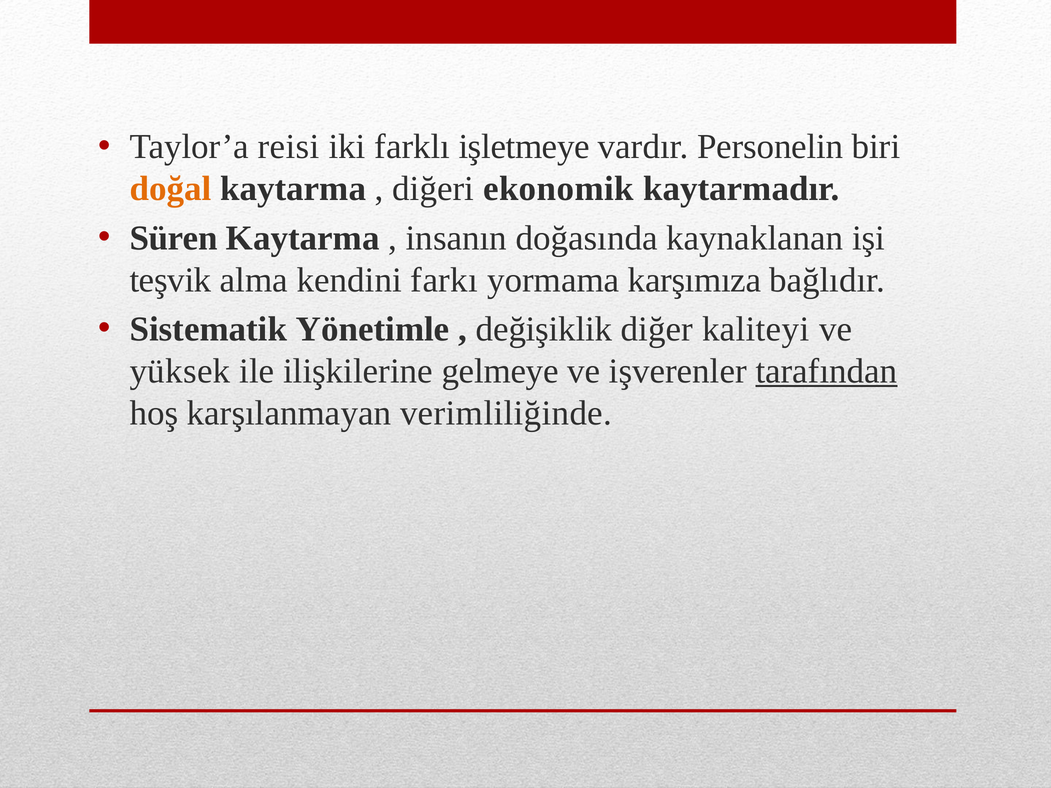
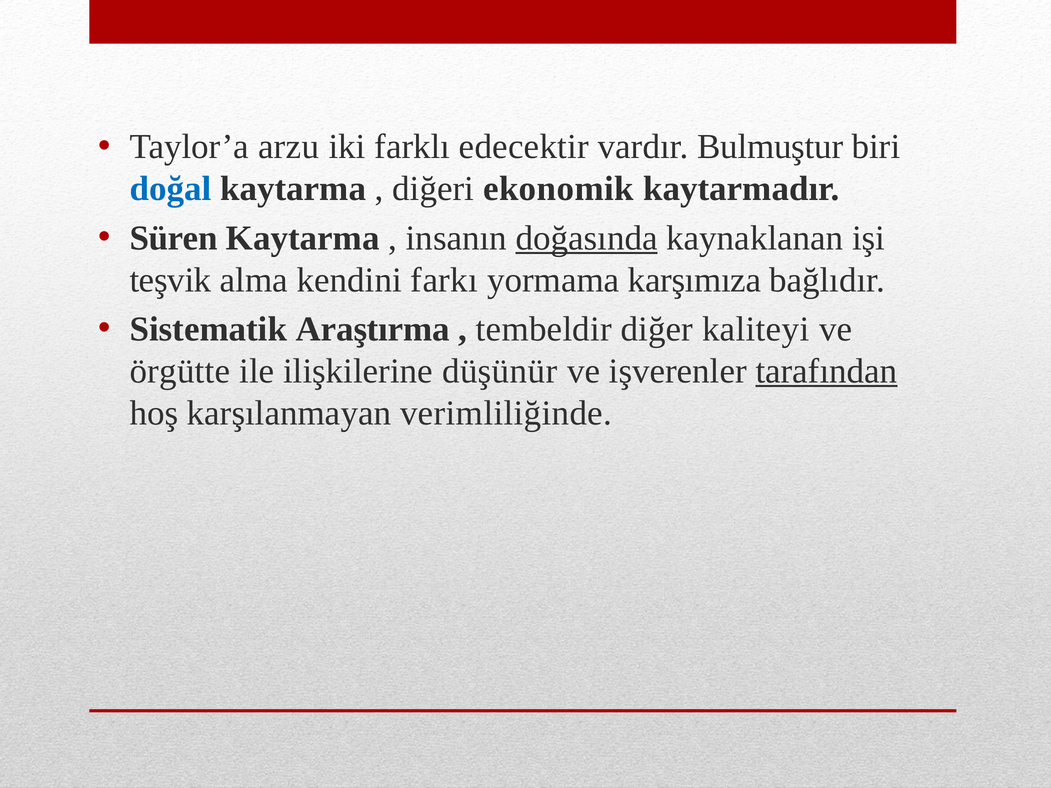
reisi: reisi -> arzu (289, 147)
işletmeye: işletmeye -> edecektir (524, 147)
Personelin: Personelin -> Bulmuştur (770, 147)
doğal colour: orange -> blue (171, 189)
doğasında underline: none -> present (587, 238)
Yönetimle: Yönetimle -> Araştırma (373, 329)
değişiklik: değişiklik -> tembeldir (544, 329)
yüksek: yüksek -> örgütte (180, 371)
gelmeye: gelmeye -> düşünür (500, 371)
